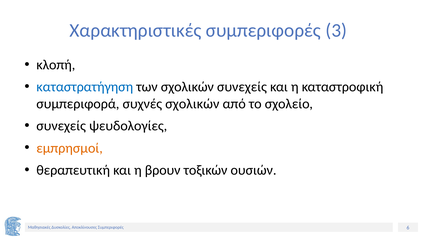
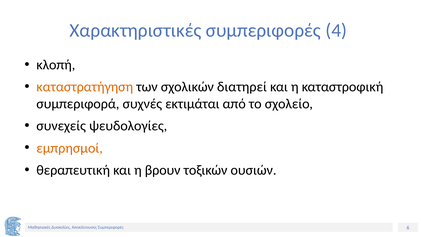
3: 3 -> 4 (336, 31)
καταστρατήγηση colour: blue -> orange (85, 87)
σχολικών συνεχείς: συνεχείς -> διατηρεί (242, 87)
συχνές σχολικών: σχολικών -> εκτιμάται (192, 104)
